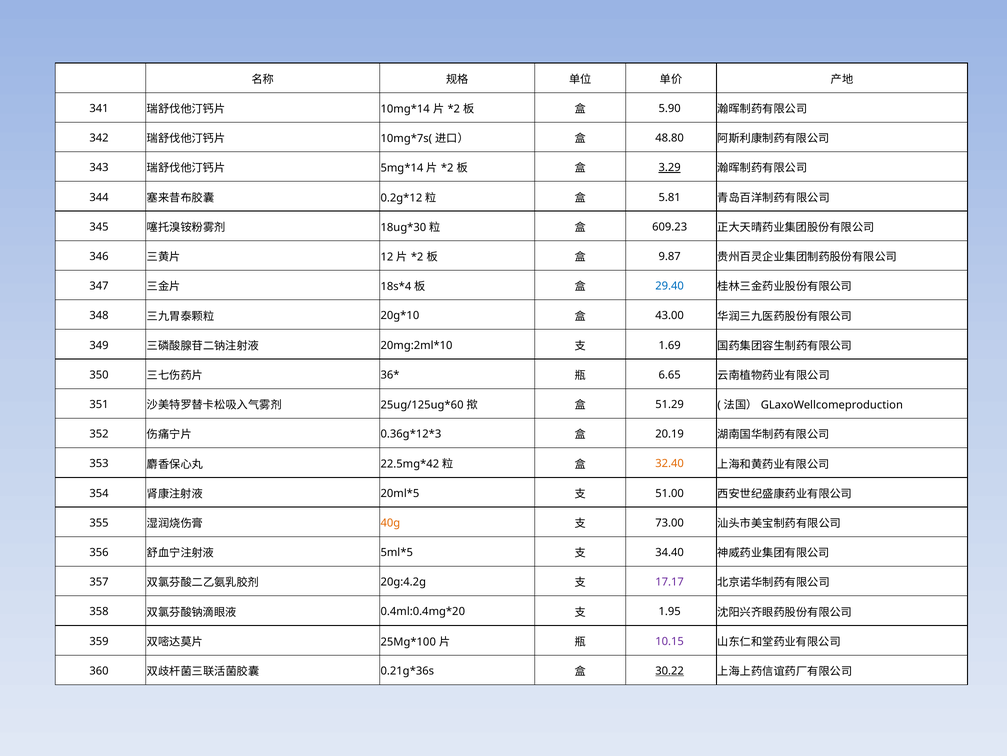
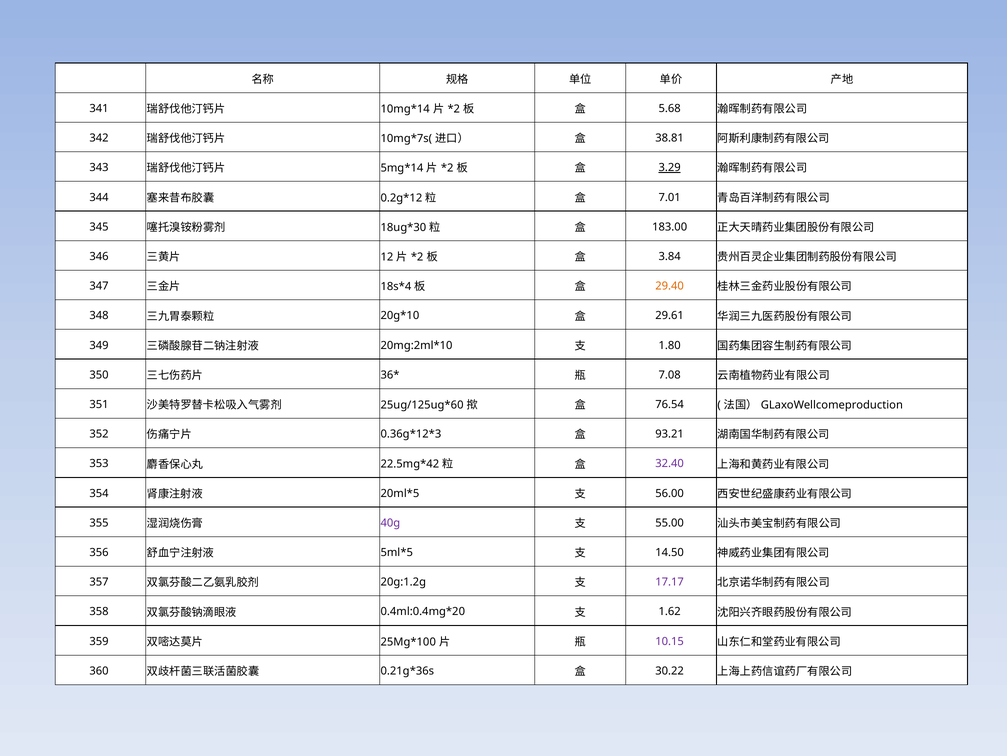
5.90: 5.90 -> 5.68 (670, 108)
48.80: 48.80 -> 38.81 (670, 138)
5.81: 5.81 -> 7.01 (670, 197)
609.23: 609.23 -> 183.00 (670, 227)
9.87: 9.87 -> 3.84 (670, 256)
29.40 colour: blue -> orange (670, 286)
43.00: 43.00 -> 29.61 (670, 315)
1.69: 1.69 -> 1.80 (670, 345)
6.65: 6.65 -> 7.08 (670, 375)
51.29: 51.29 -> 76.54 (670, 404)
20.19: 20.19 -> 93.21 (670, 434)
32.40 colour: orange -> purple (670, 463)
51.00: 51.00 -> 56.00 (670, 493)
40g colour: orange -> purple (390, 522)
73.00: 73.00 -> 55.00 (670, 522)
34.40: 34.40 -> 14.50 (670, 552)
20g:4.2g: 20g:4.2g -> 20g:1.2g (403, 582)
1.95: 1.95 -> 1.62 (670, 611)
30.22 underline: present -> none (670, 670)
